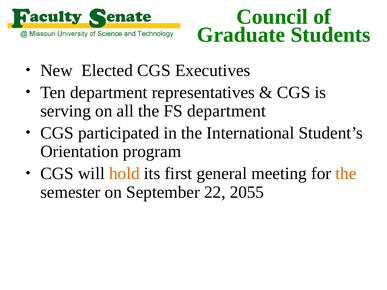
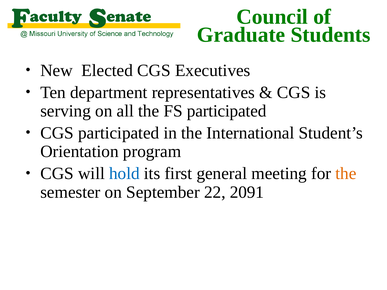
FS department: department -> participated (227, 111)
hold colour: orange -> blue (124, 174)
2055: 2055 -> 2091 (247, 192)
